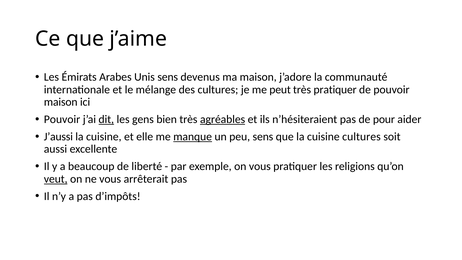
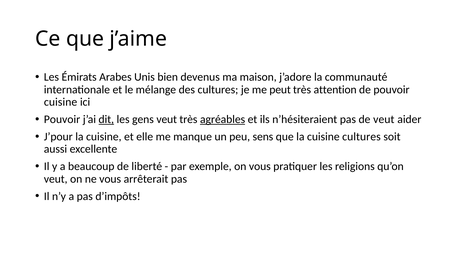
Unis sens: sens -> bien (168, 77)
très pratiquer: pratiquer -> attention (335, 90)
maison: maison -> cuisine (61, 102)
gens bien: bien -> veut (167, 119)
de pour: pour -> veut (384, 119)
J’aussi: J’aussi -> J’pour (58, 137)
manque underline: present -> none (193, 137)
veut underline: present -> none (56, 179)
